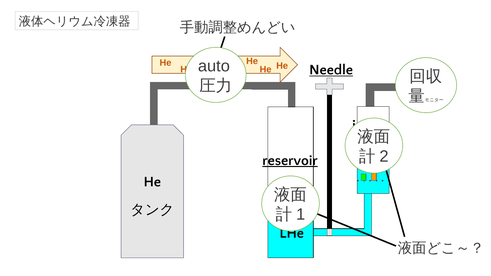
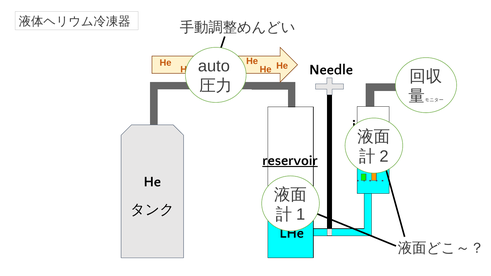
Needle underline: present -> none (331, 70)
